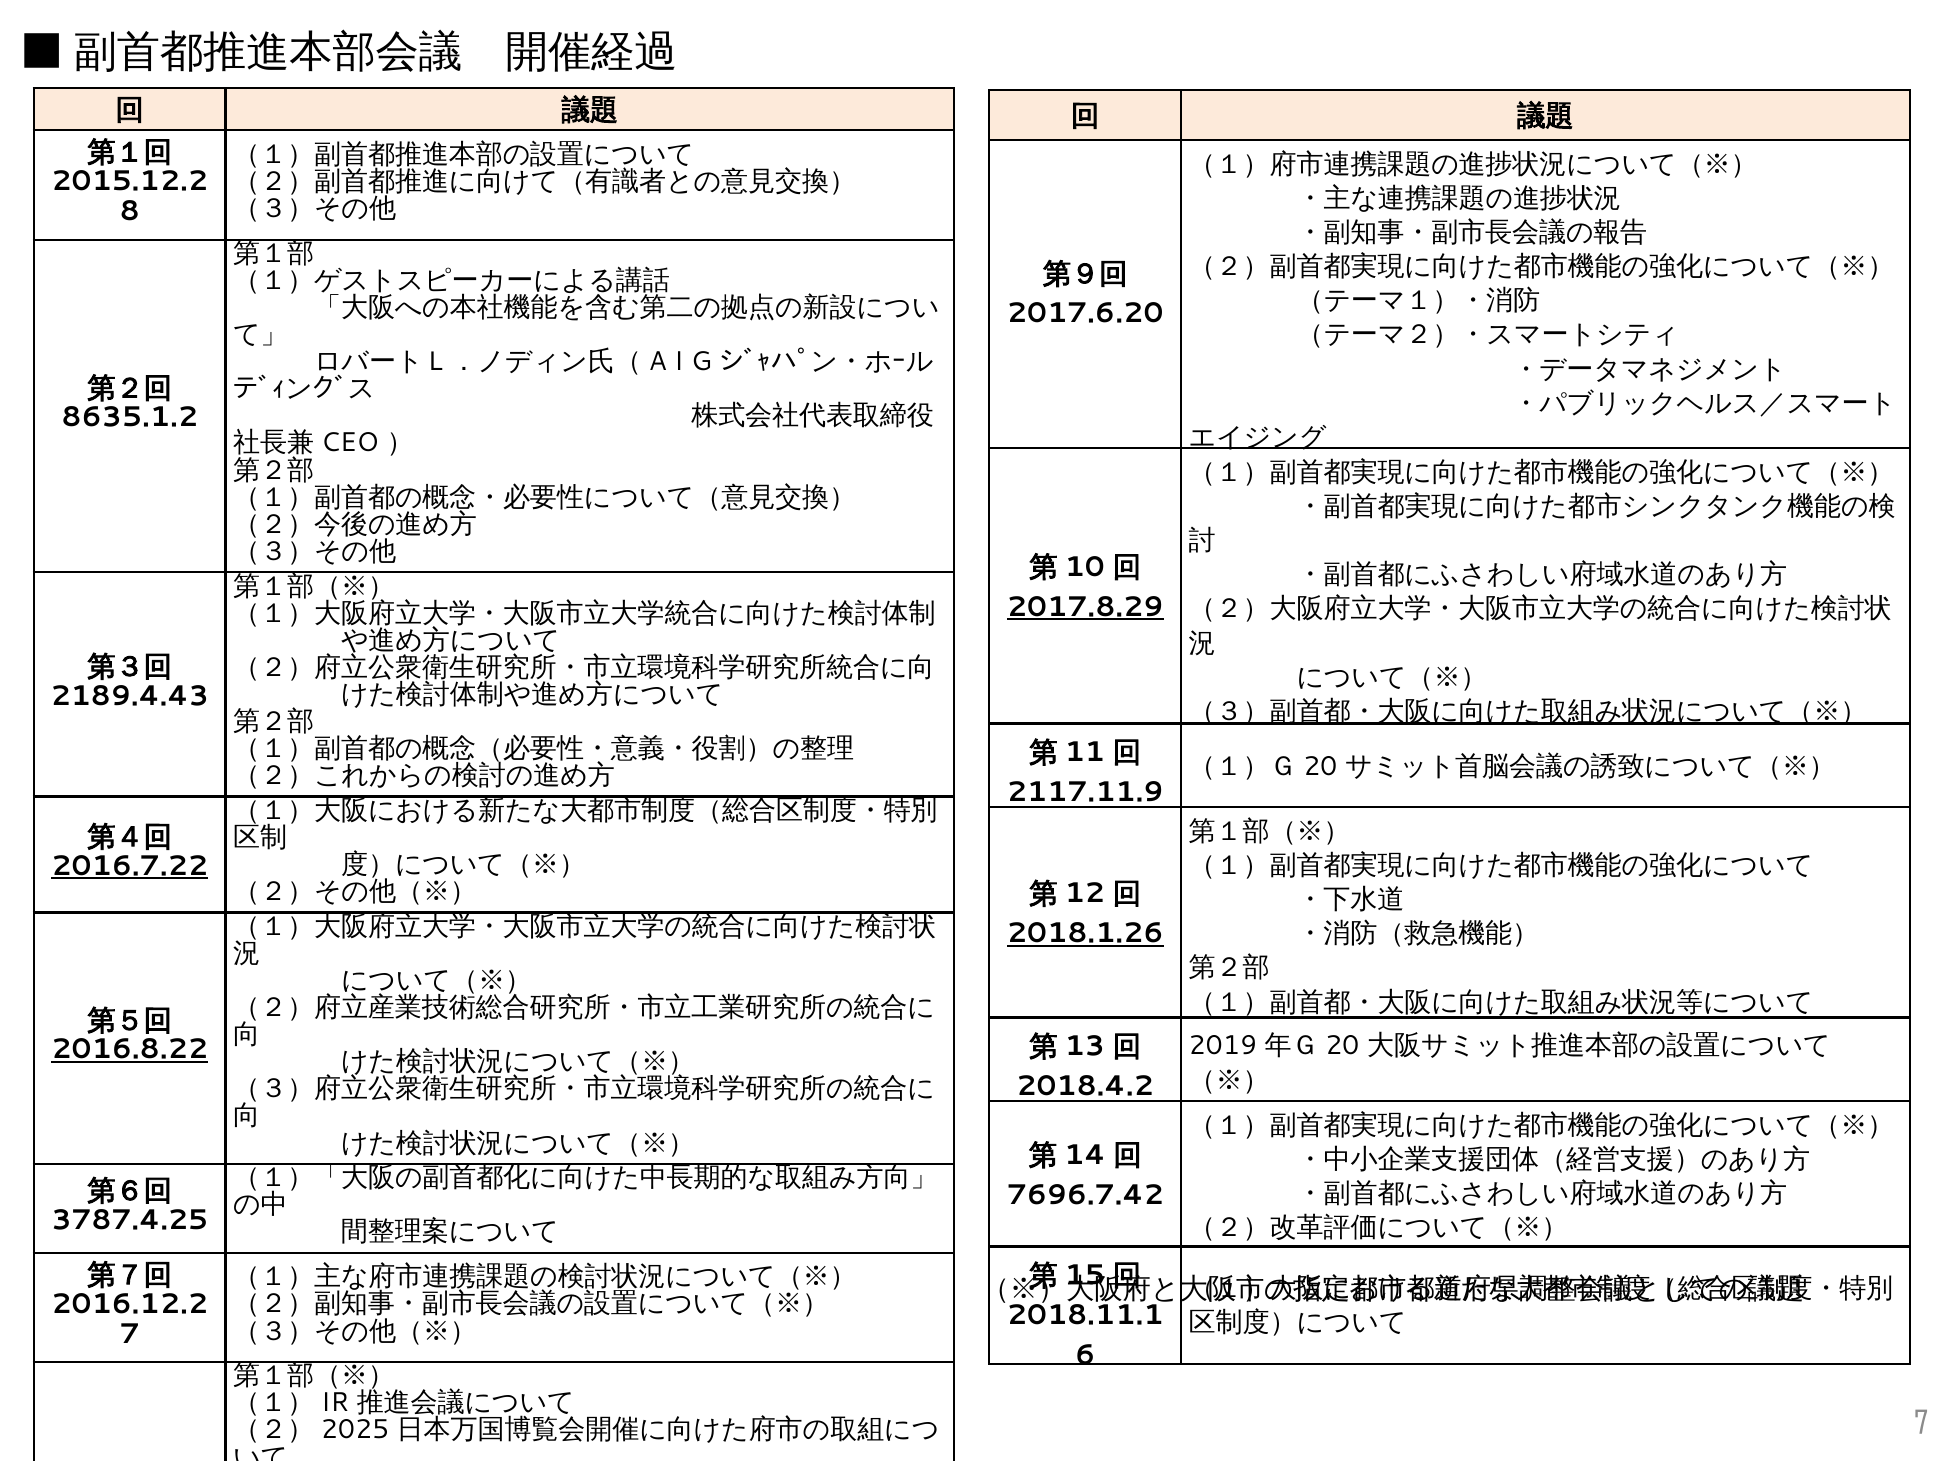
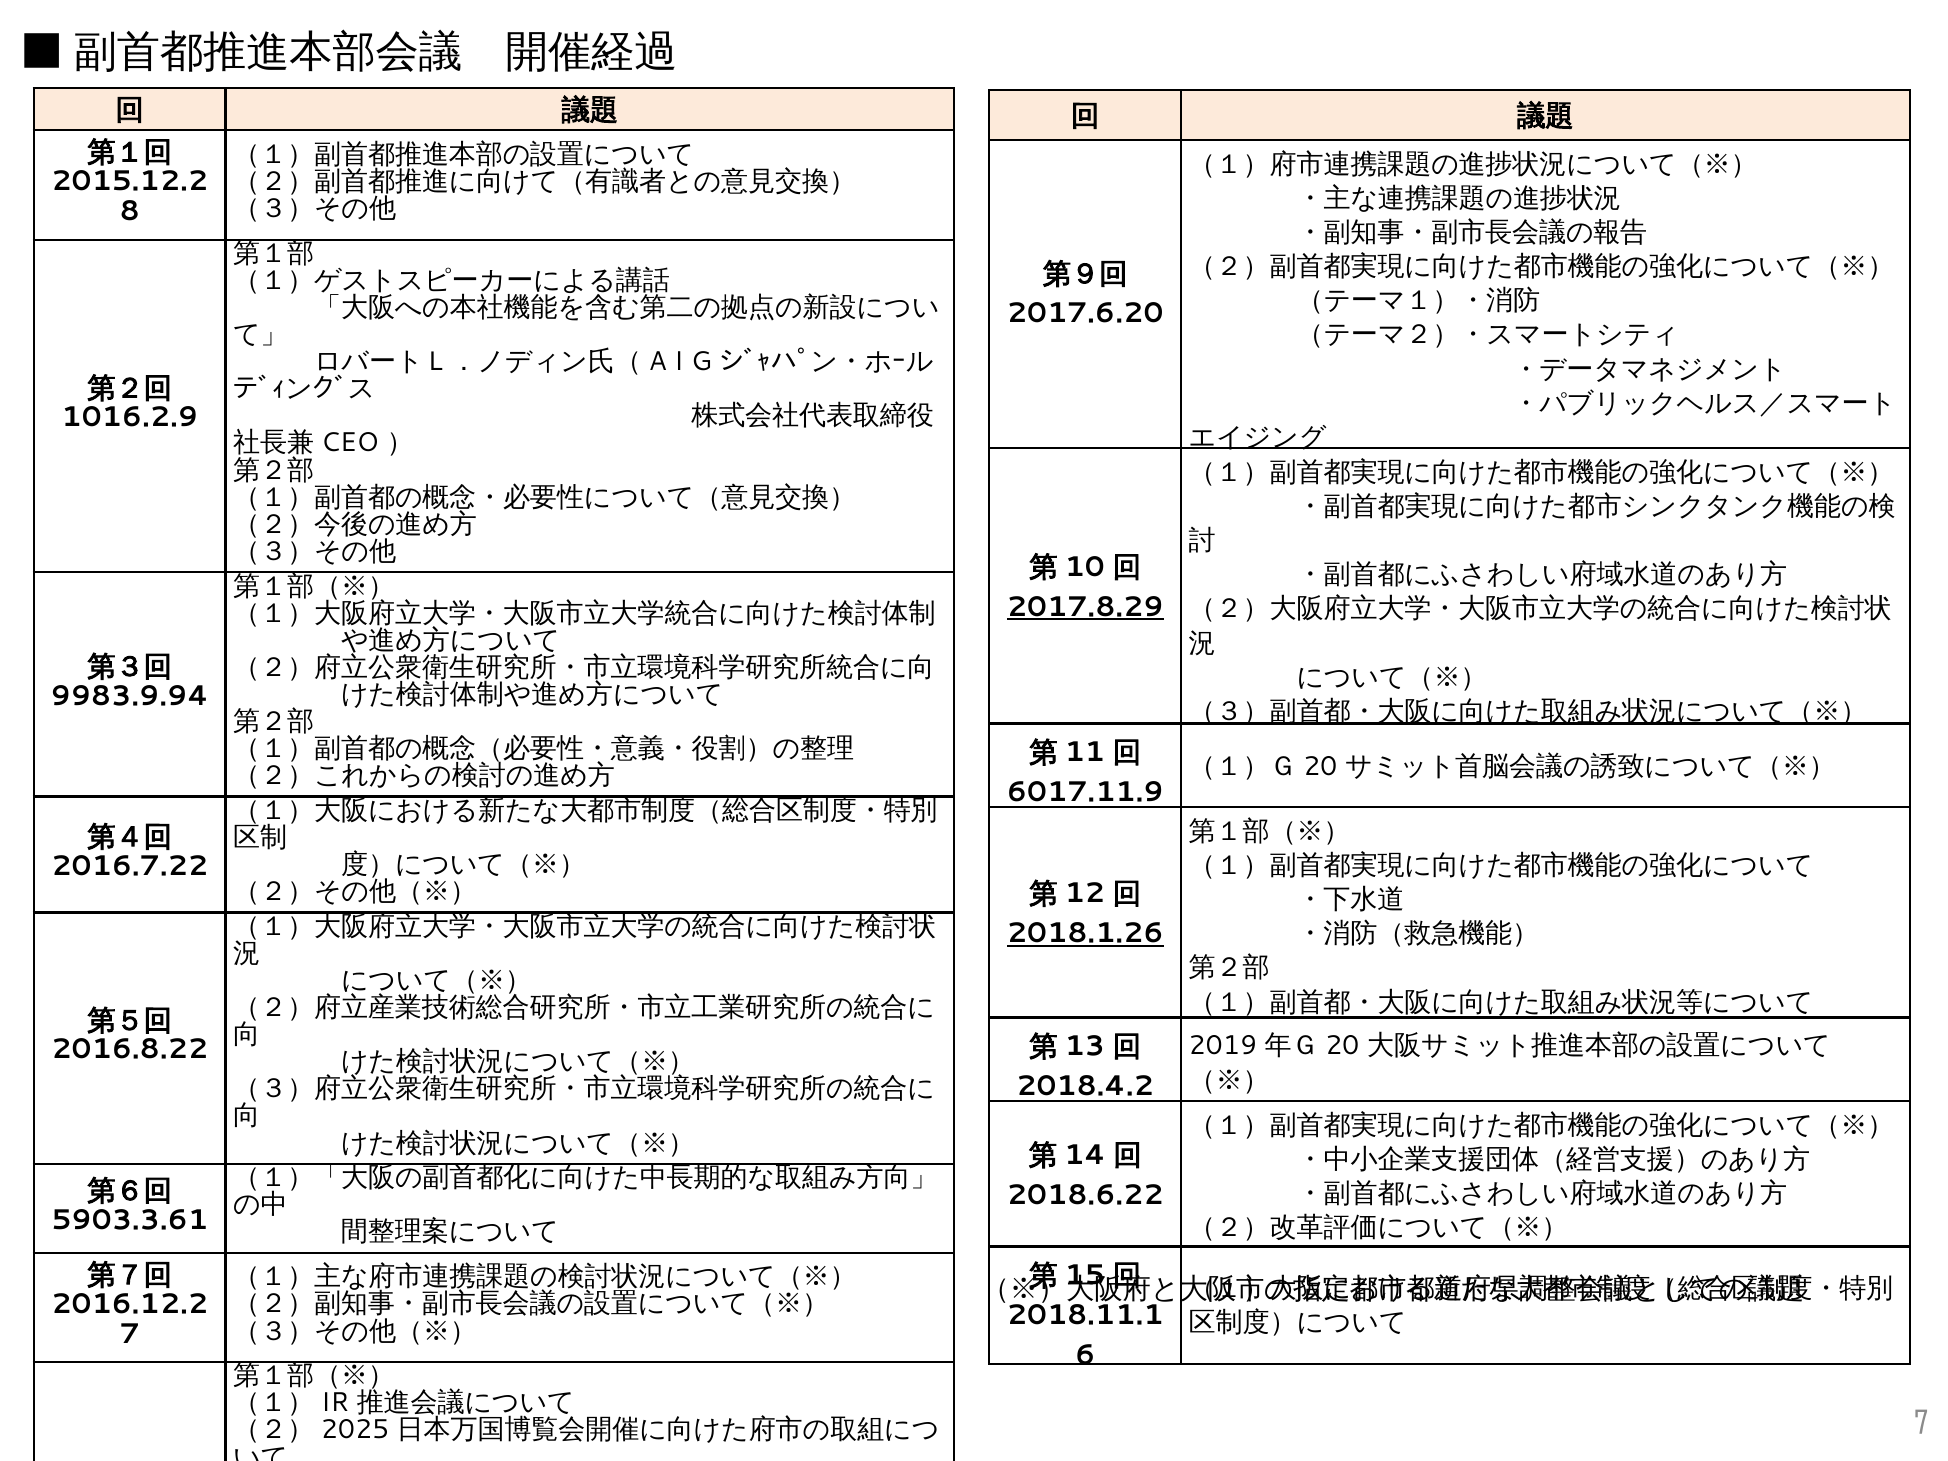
8635.1.2: 8635.1.2 -> 1016.2.9 (130, 417)
2189.4.43: 2189.4.43 -> 9983.9.94 (130, 696)
2117.11.9: 2117.11.9 -> 6017.11.9 (1085, 792)
2016.7.22 underline: present -> none (130, 866)
2016.8.22 underline: present -> none (130, 1050)
7696.7.42: 7696.7.42 -> 2018.6.22 (1085, 1195)
3787.4.25: 3787.4.25 -> 5903.3.61 (130, 1220)
